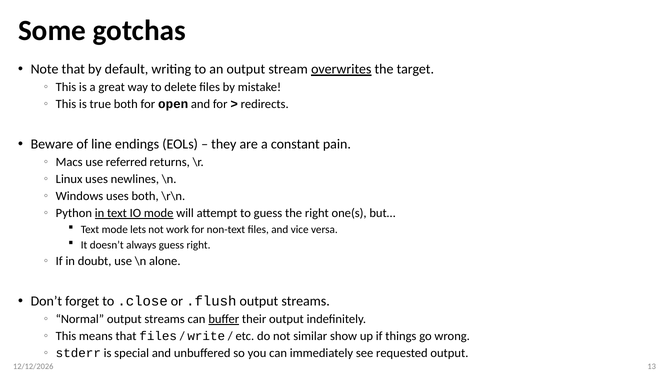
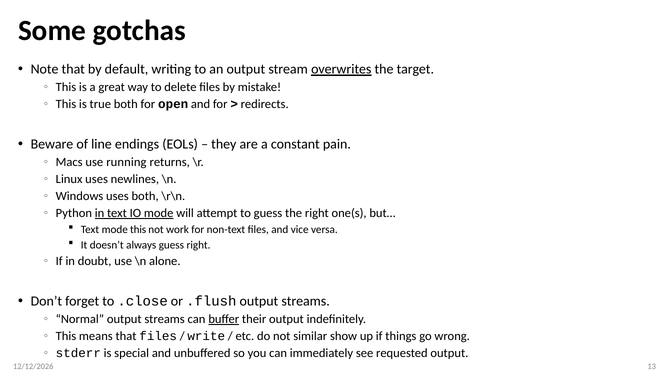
referred: referred -> running (126, 162)
mode lets: lets -> this (138, 230)
